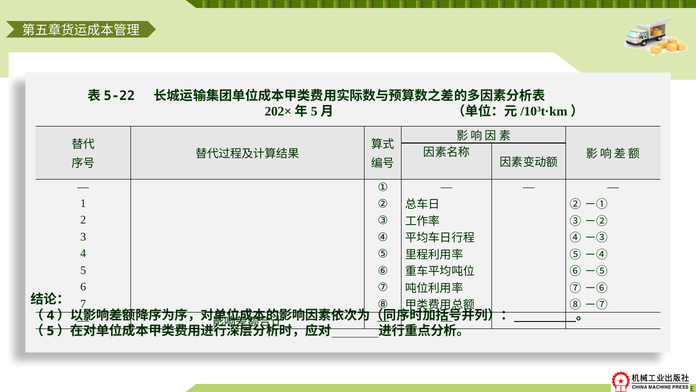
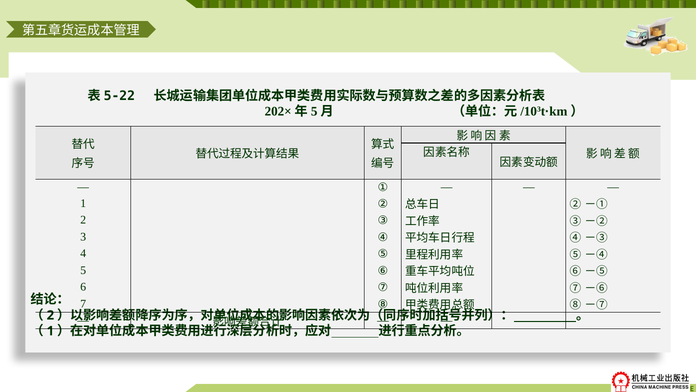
4: 4 -> 2 (50, 315)
5: 5 -> 1 (50, 331)
